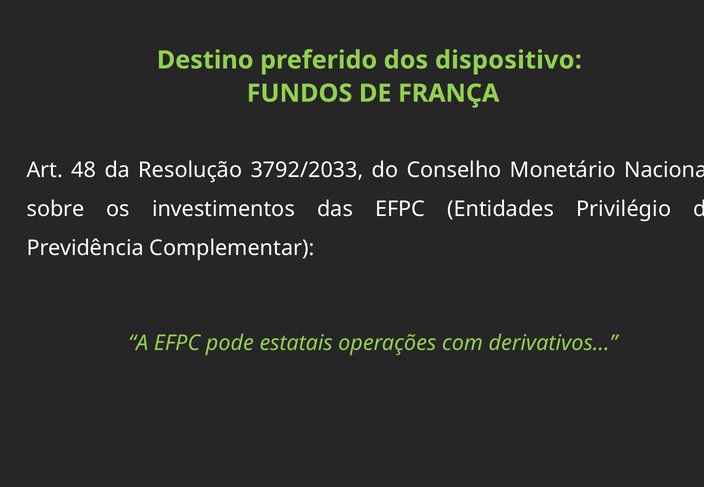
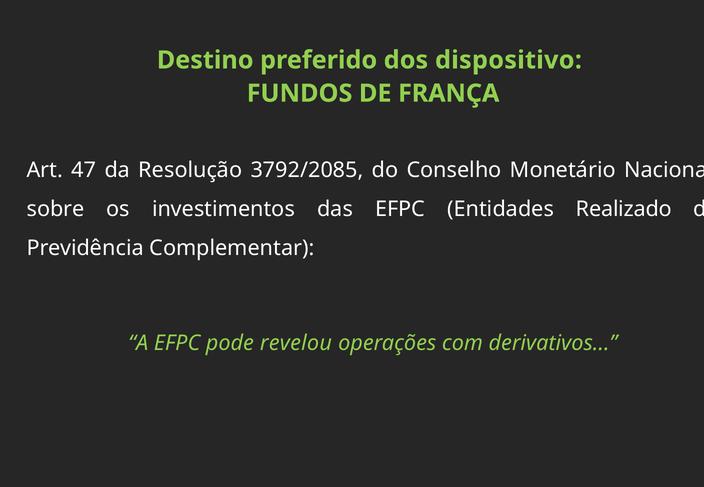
48: 48 -> 47 (84, 170)
3792/2033: 3792/2033 -> 3792/2085 (307, 170)
Privilégio: Privilégio -> Realizado (624, 209)
estatais: estatais -> revelou (296, 343)
